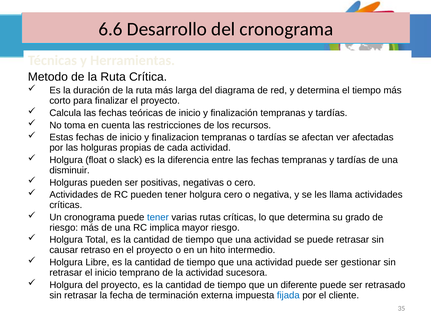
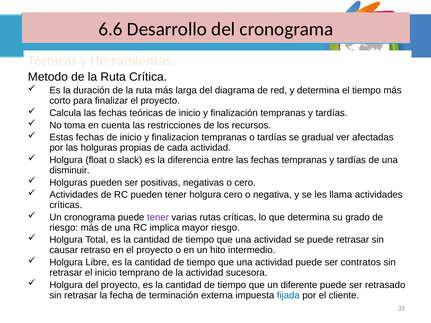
afectan: afectan -> gradual (318, 138)
tener colour: blue -> purple (158, 217)
gestionar: gestionar -> contratos (361, 263)
